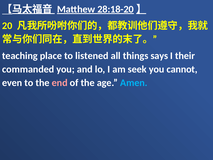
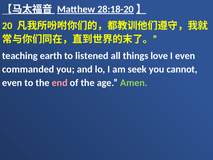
place: place -> earth (51, 56)
says: says -> love (159, 56)
I their: their -> even (185, 56)
Amen colour: light blue -> light green (134, 83)
